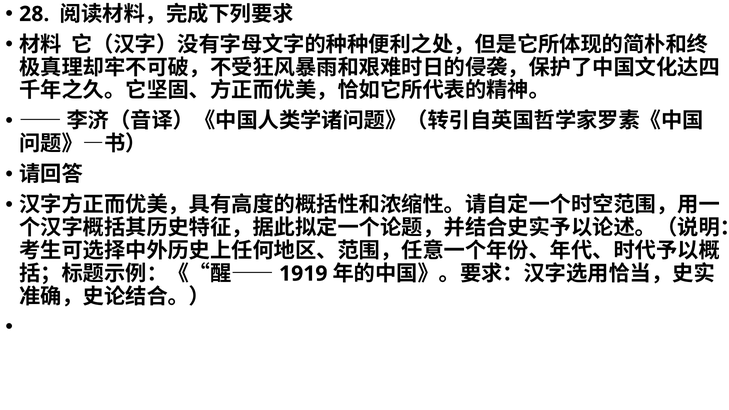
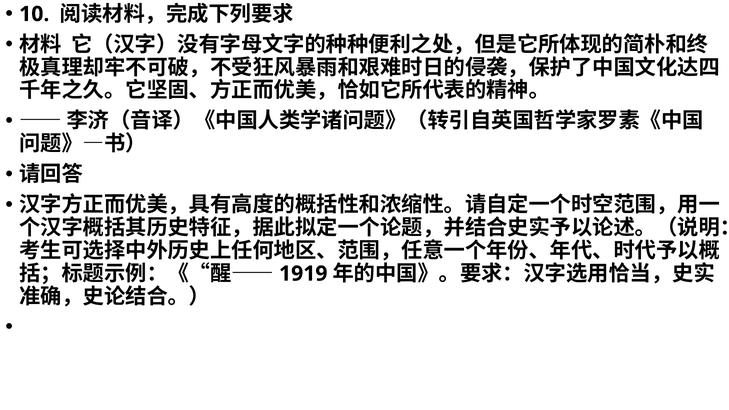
28: 28 -> 10 (34, 14)
